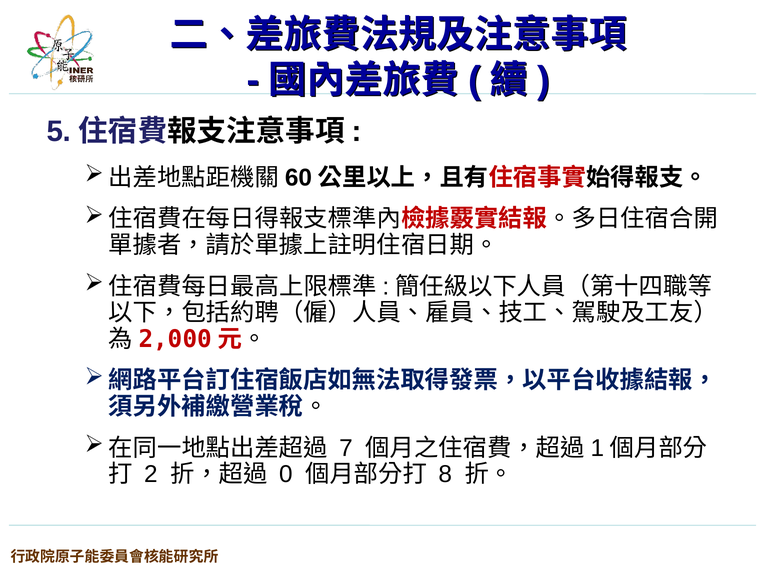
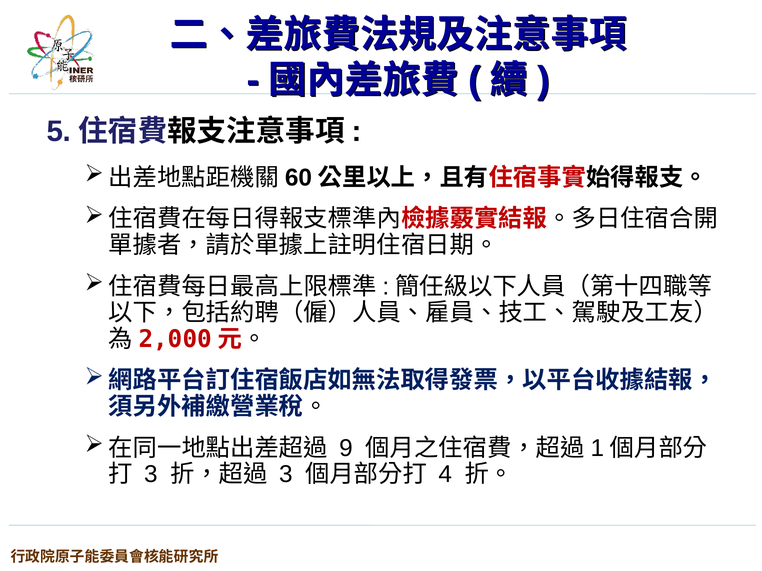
7: 7 -> 9 (346, 448)
2: 2 -> 3 (151, 475)
0: 0 -> 3 (286, 475)
8: 8 -> 4 (445, 475)
